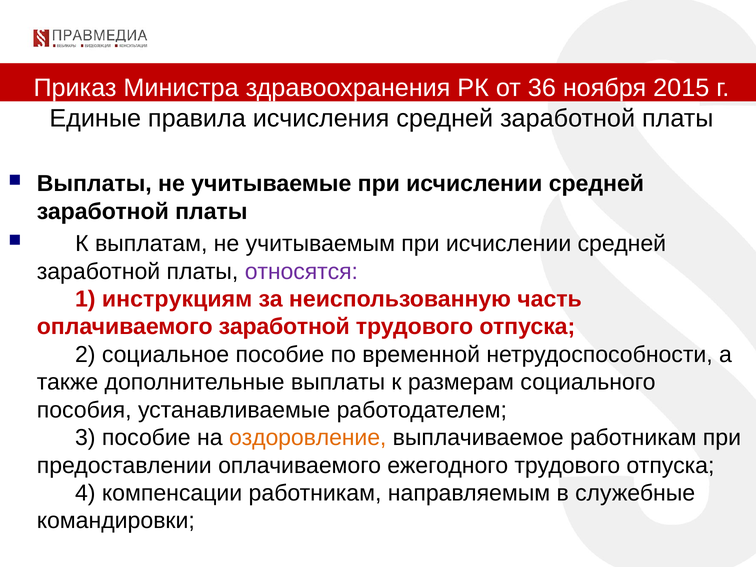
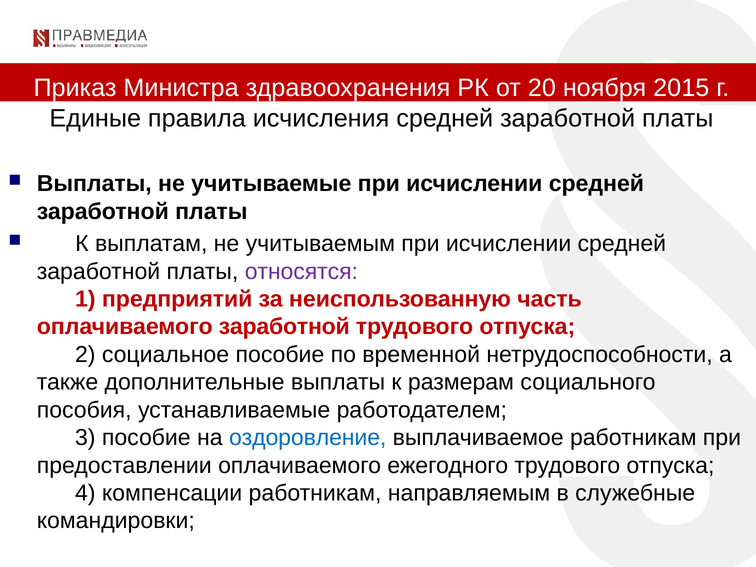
36: 36 -> 20 (542, 88)
инструкциям: инструкциям -> предприятий (177, 299)
оздоровление colour: orange -> blue (308, 438)
